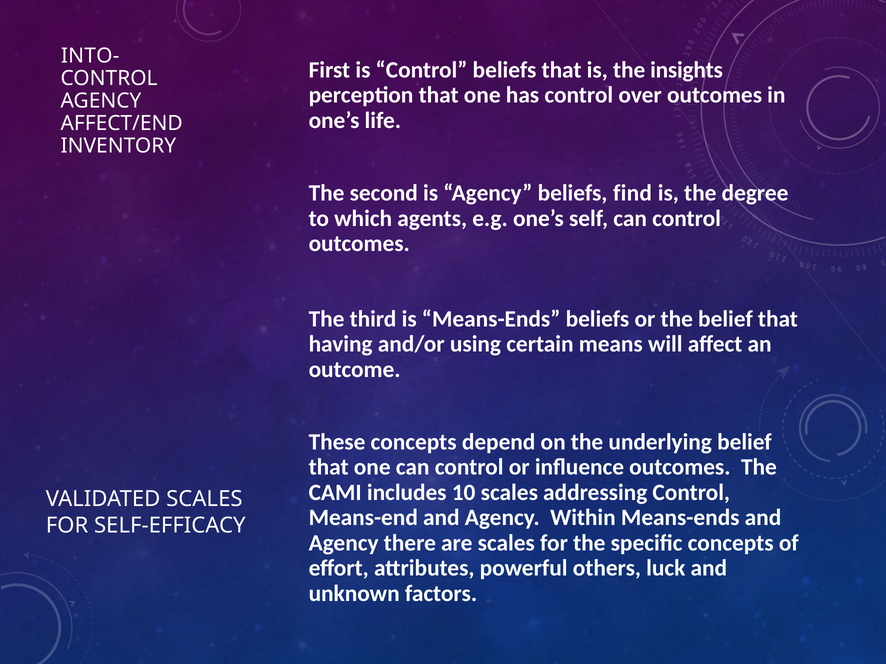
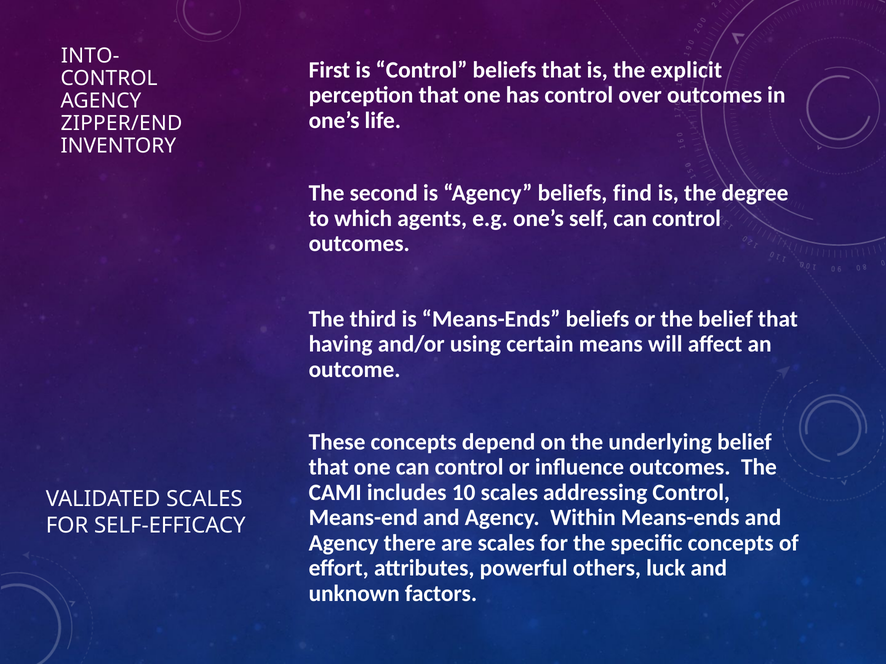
insights: insights -> explicit (686, 70)
AFFECT/END: AFFECT/END -> ZIPPER/END (122, 124)
